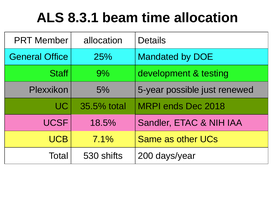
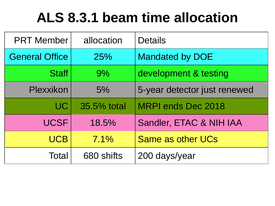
possible: possible -> detector (183, 90)
530: 530 -> 680 (91, 156)
